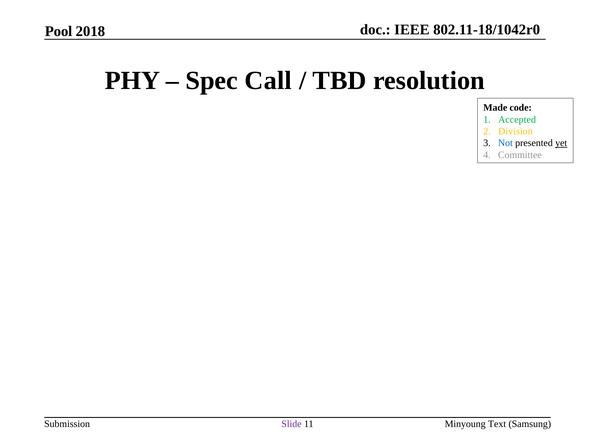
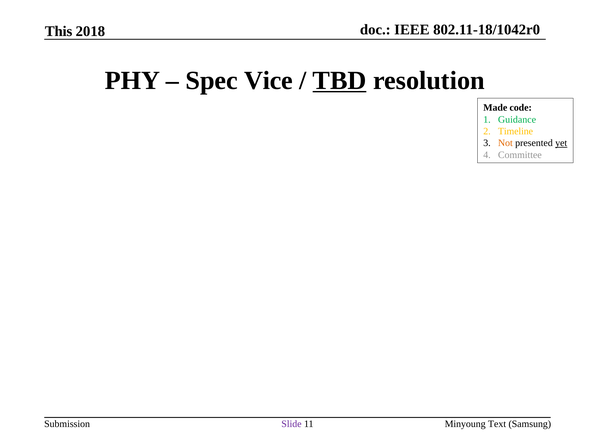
Pool: Pool -> This (59, 31)
Call: Call -> Vice (268, 80)
TBD underline: none -> present (339, 80)
Accepted: Accepted -> Guidance (517, 120)
Division: Division -> Timeline (516, 131)
Not colour: blue -> orange (505, 143)
